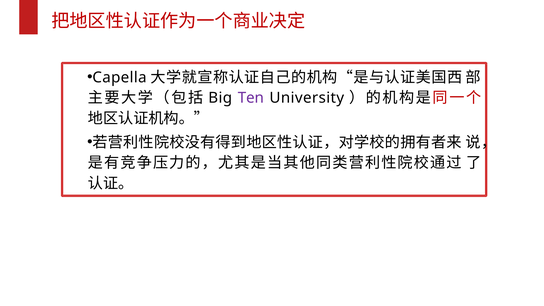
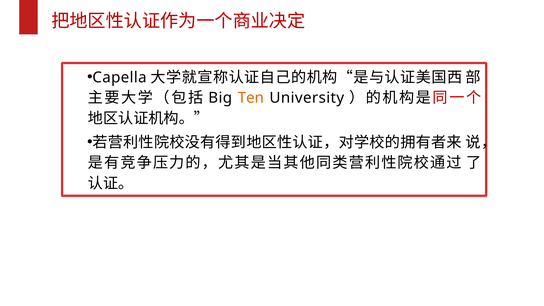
Ten colour: purple -> orange (251, 98)
